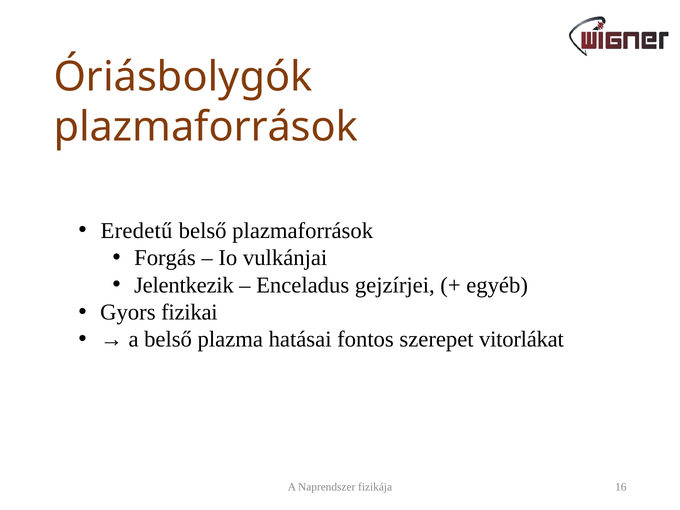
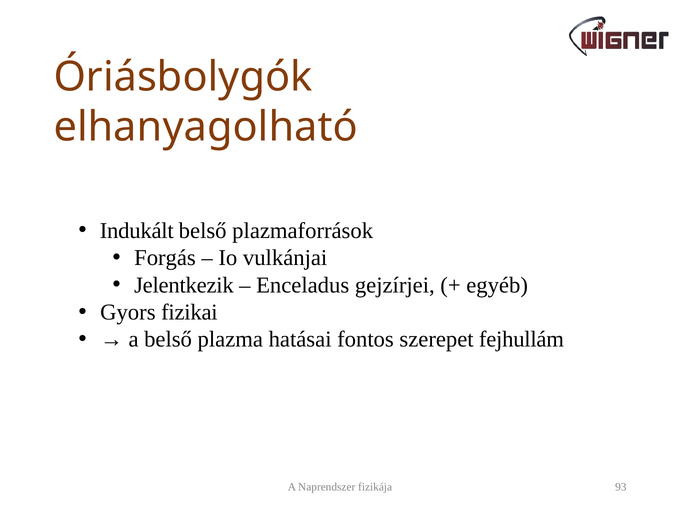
plazmaforrások: plazmaforrások -> elhanyagolható (206, 127)
Eredetű: Eredetű -> Indukált (137, 231)
vitorlákat: vitorlákat -> fejhullám (521, 340)
16: 16 -> 93 (621, 487)
